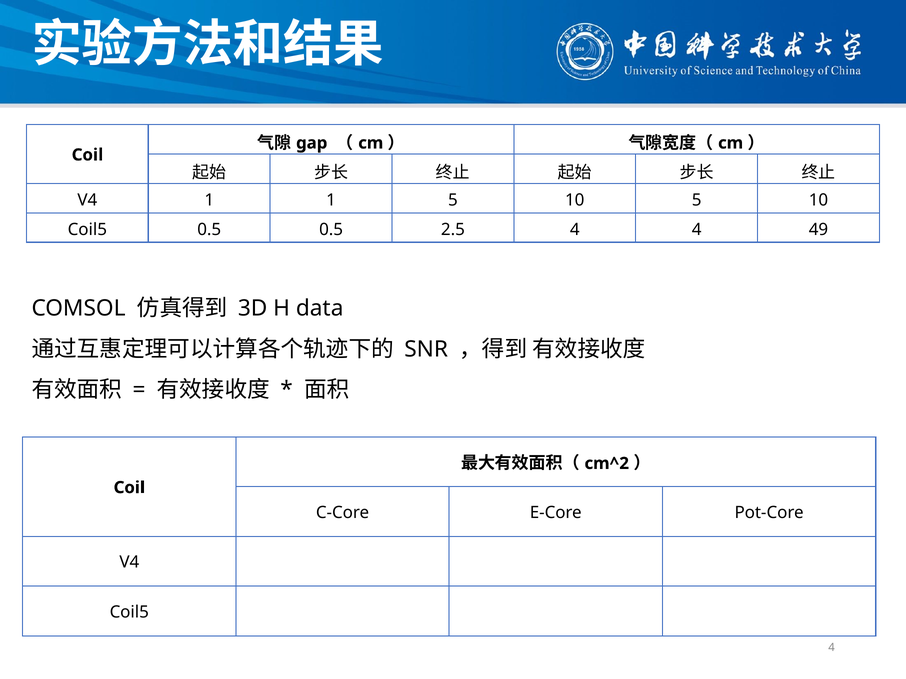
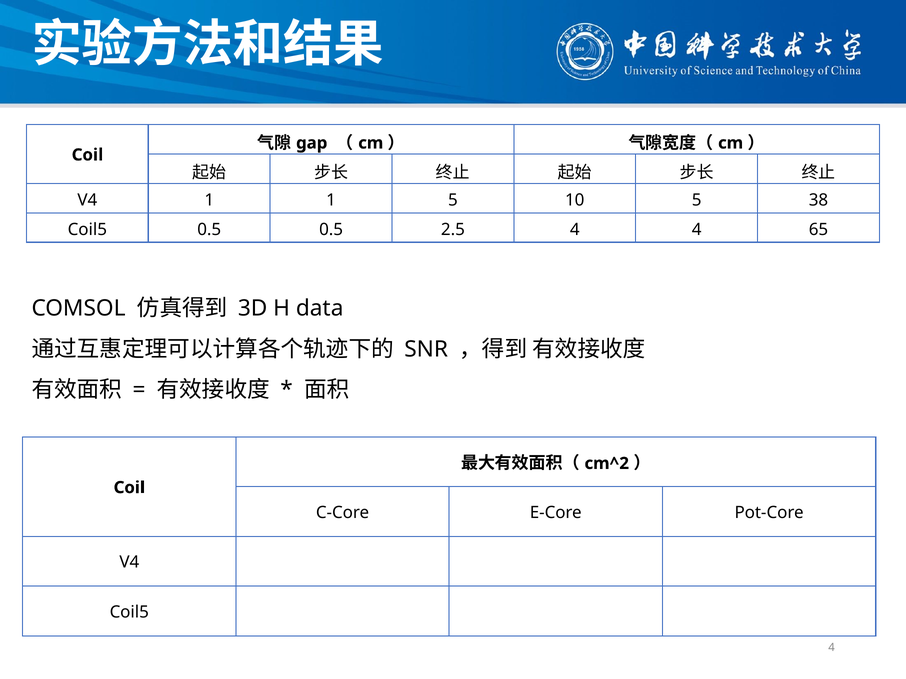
10 5 10: 10 -> 38 (818, 201)
49: 49 -> 65 (818, 230)
